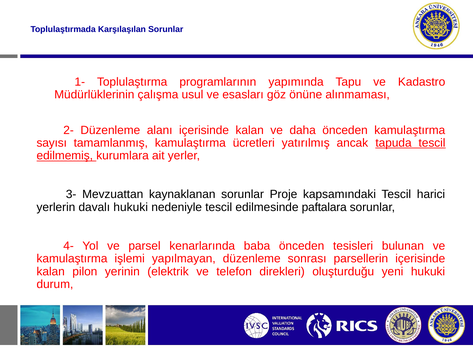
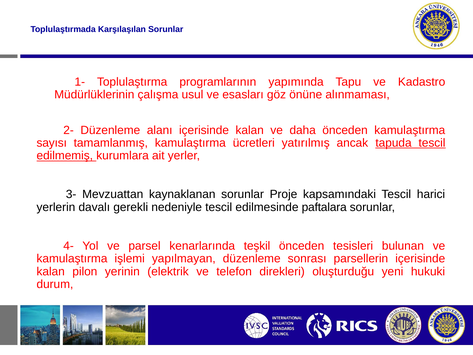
davalı hukuki: hukuki -> gerekli (131, 207)
baba: baba -> teşkil (257, 246)
